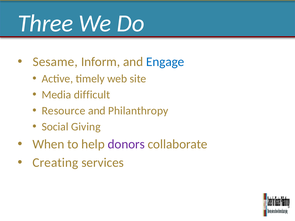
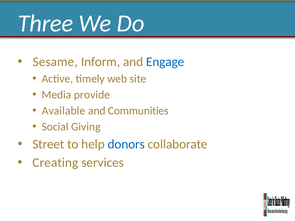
difficult: difficult -> provide (92, 95)
Resource: Resource -> Available (64, 111)
Philanthropy: Philanthropy -> Communities (138, 111)
When: When -> Street (48, 144)
donors colour: purple -> blue (126, 144)
